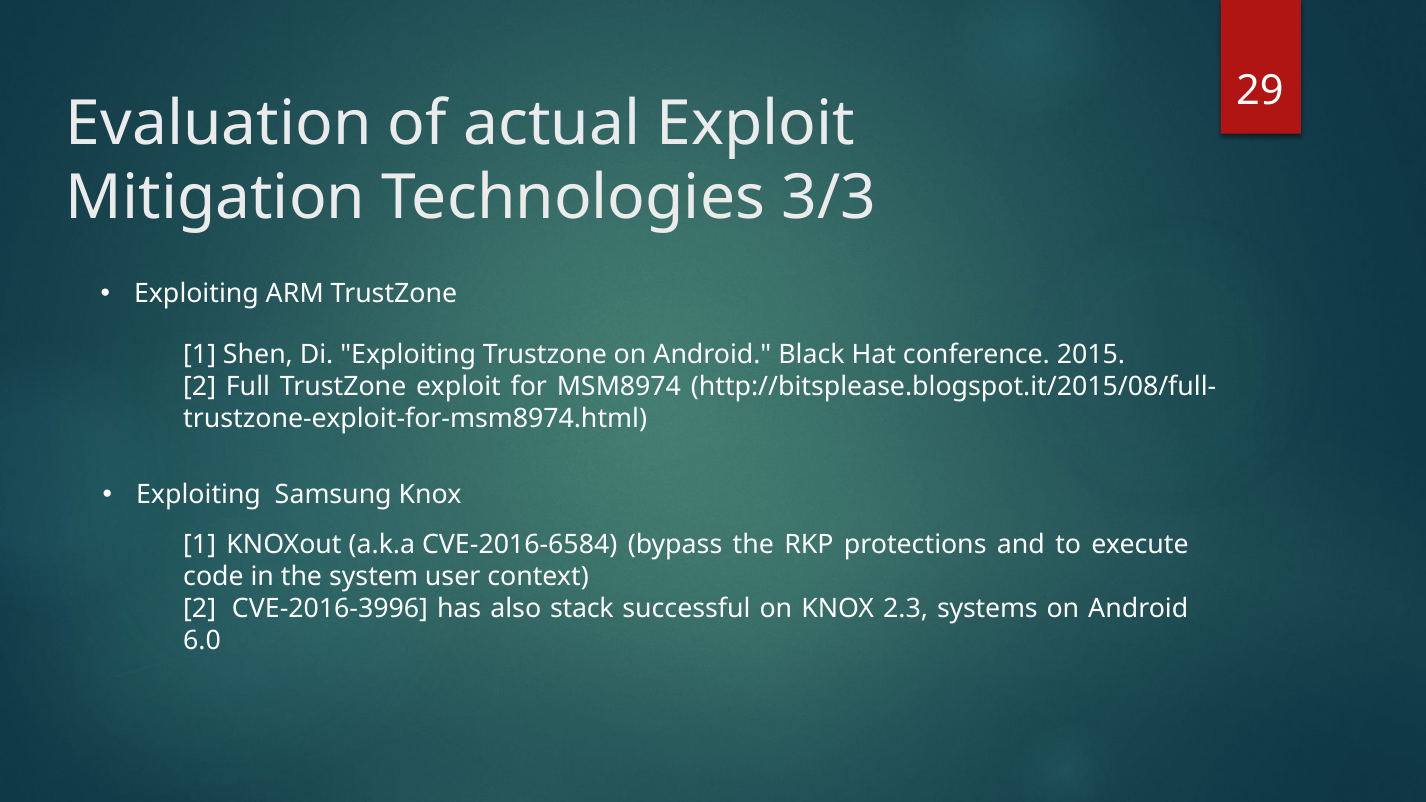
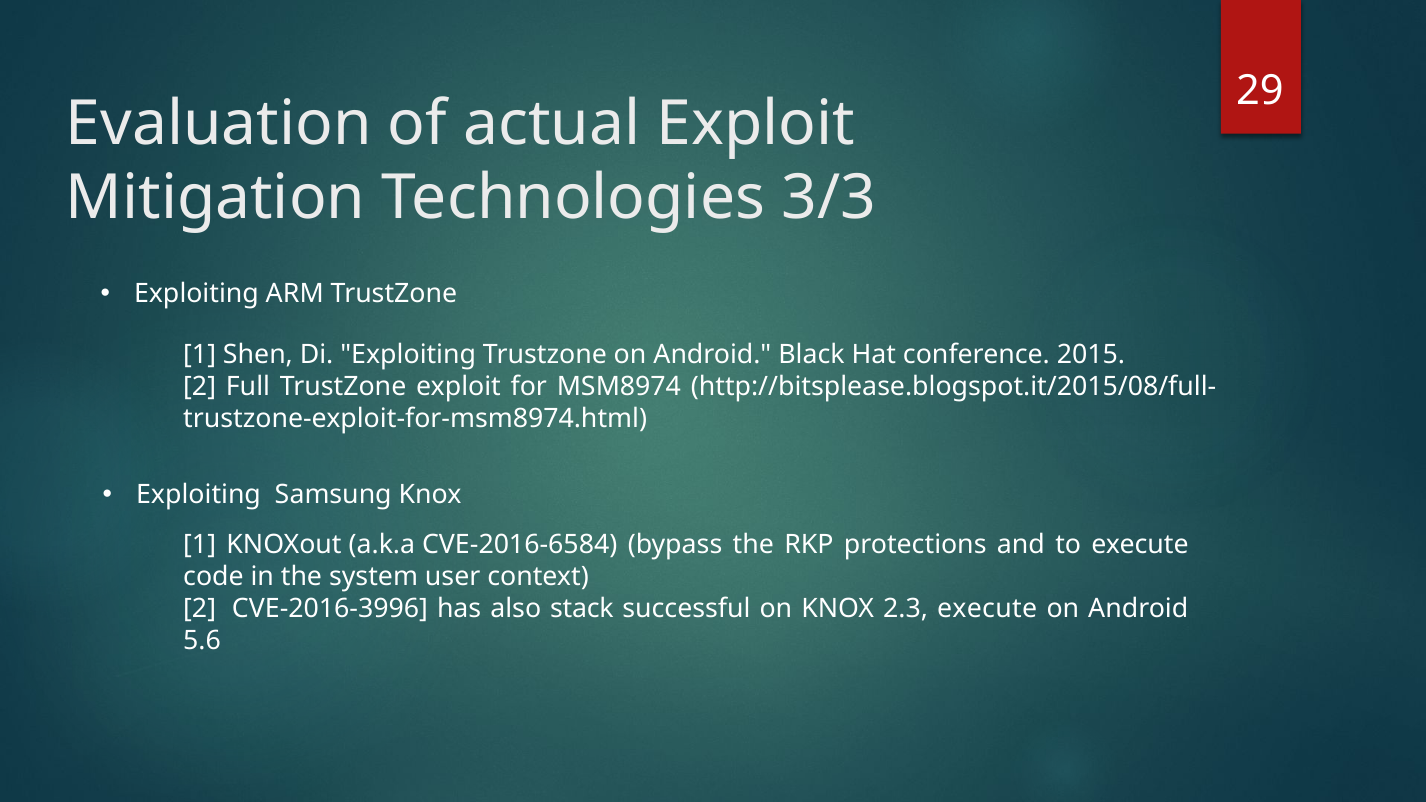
2.3 systems: systems -> execute (987, 609)
6.0: 6.0 -> 5.6 (202, 641)
